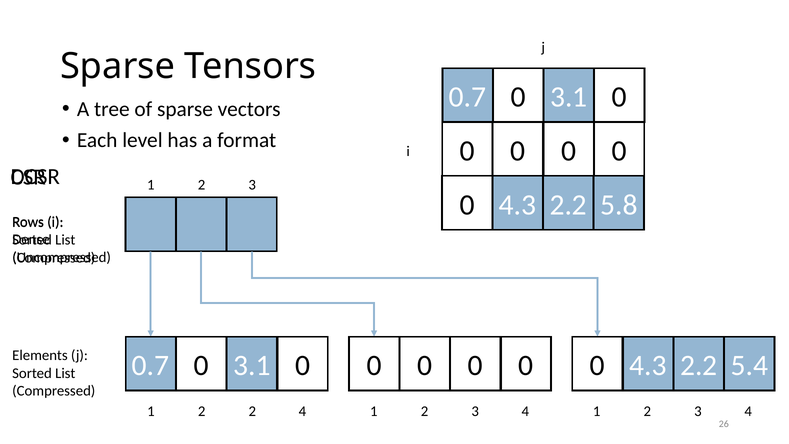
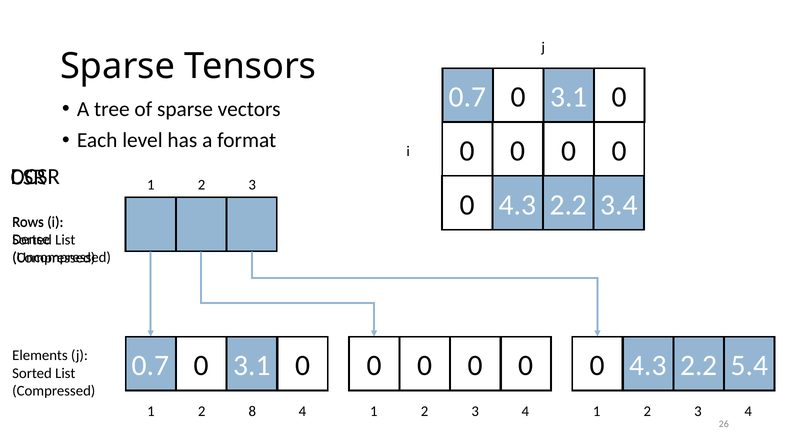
5.8: 5.8 -> 3.4 (619, 205)
2 2: 2 -> 8 (252, 411)
